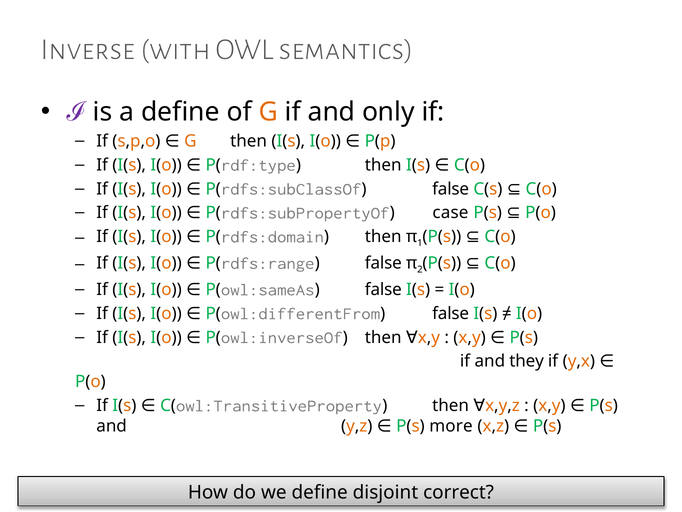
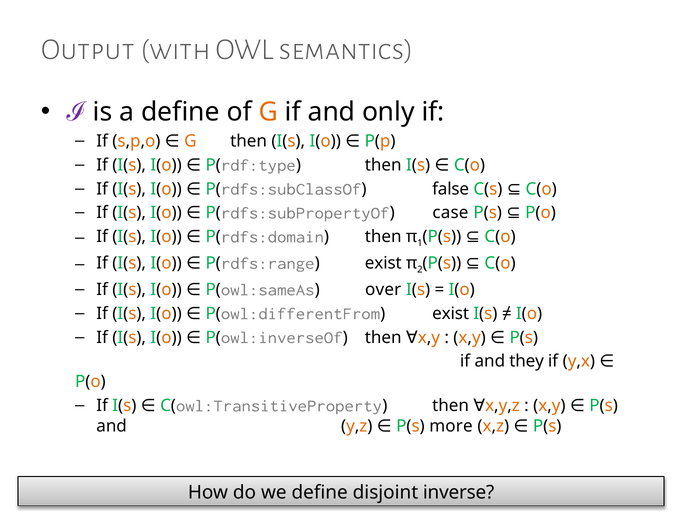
Inverse: Inverse -> Output (88, 49)
P(rdfs:range false: false -> exist (383, 263)
P(owl:sameAs false: false -> over (383, 289)
P(owl:differentFrom false: false -> exist (451, 313)
correct: correct -> inverse (459, 492)
